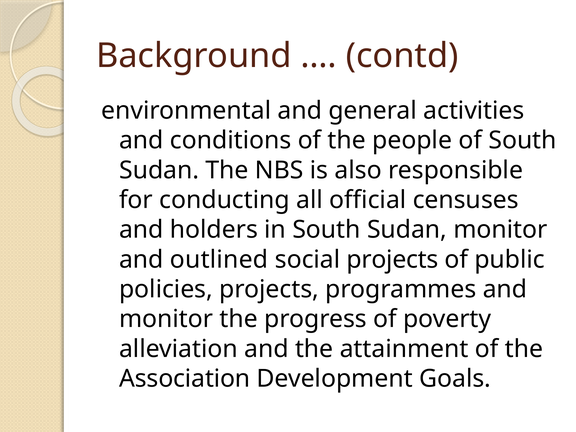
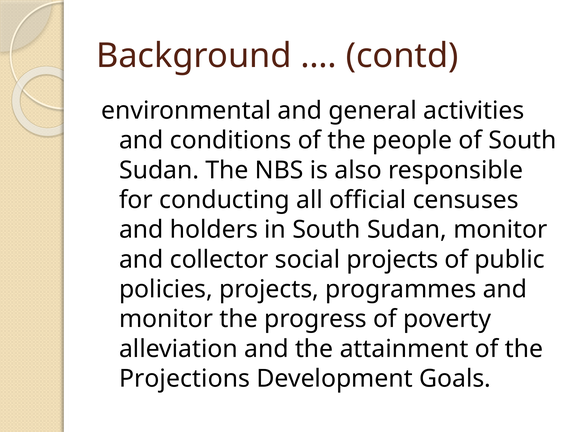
outlined: outlined -> collector (219, 260)
Association: Association -> Projections (185, 379)
